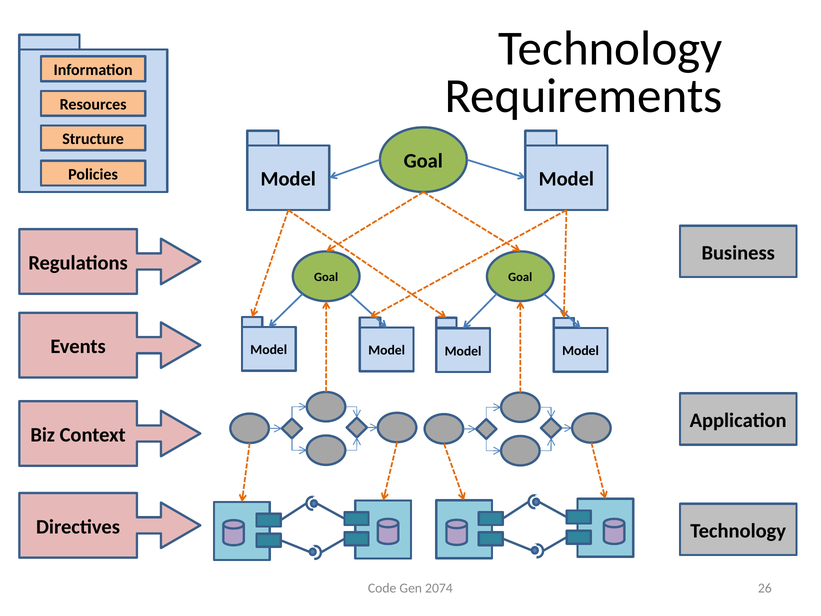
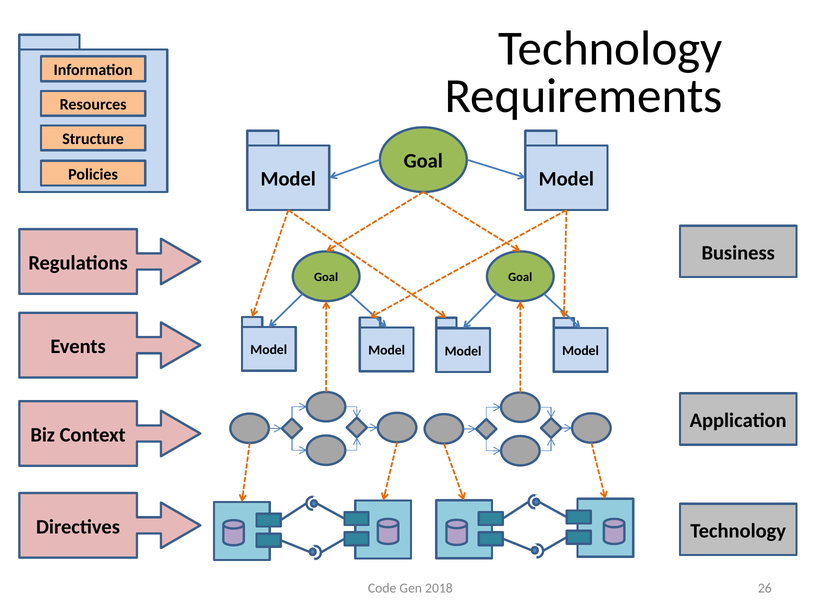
2074: 2074 -> 2018 (439, 588)
